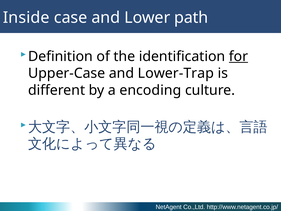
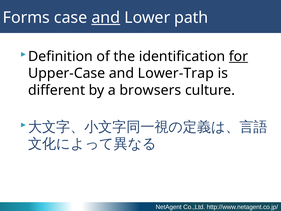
Inside: Inside -> Forms (26, 18)
and underline: none -> present (106, 18)
encoding: encoding -> browsers (150, 90)
